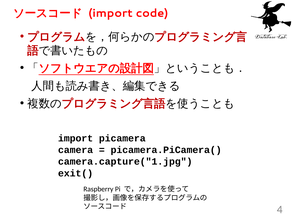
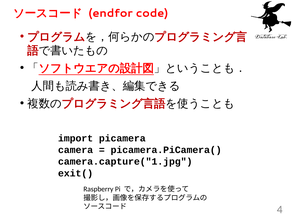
import: import -> endfor (111, 13)
